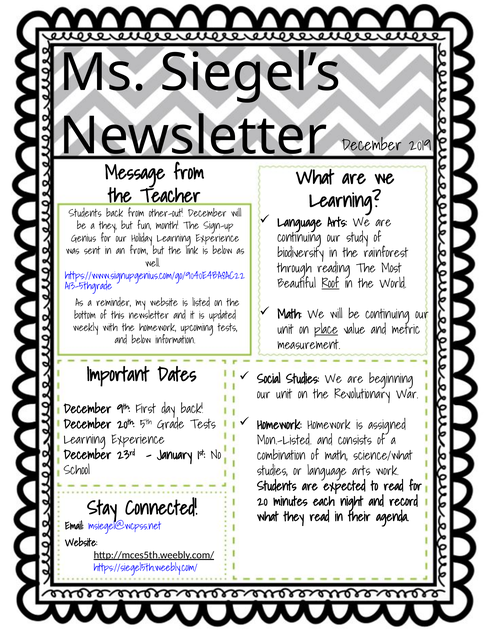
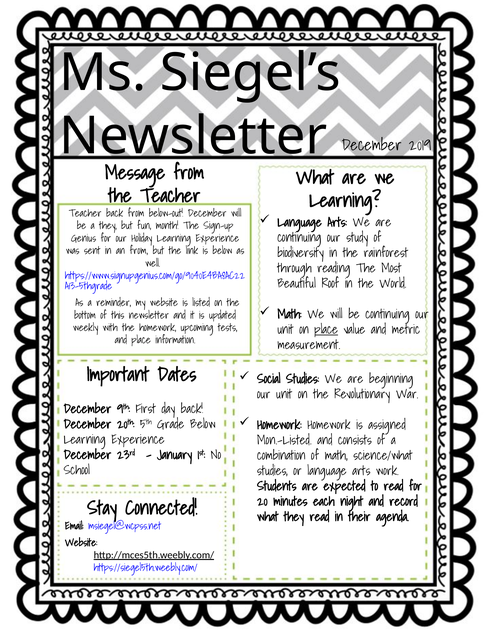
Students: Students -> Teacher (85, 214)
other-out: other-out -> below-out (166, 214)
Roof underline: present -> none (330, 284)
and below: below -> place (141, 341)
Grade Tests: Tests -> Below (203, 425)
